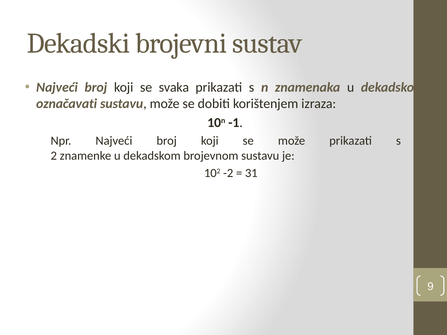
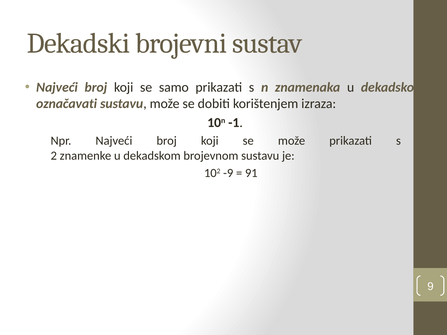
svaka: svaka -> samo (174, 87)
-2: -2 -> -9 (228, 173)
31: 31 -> 91 (251, 173)
